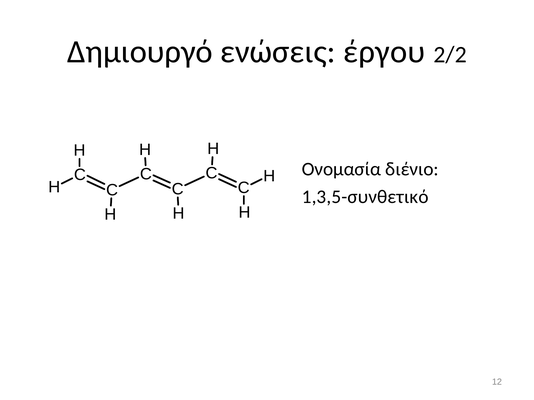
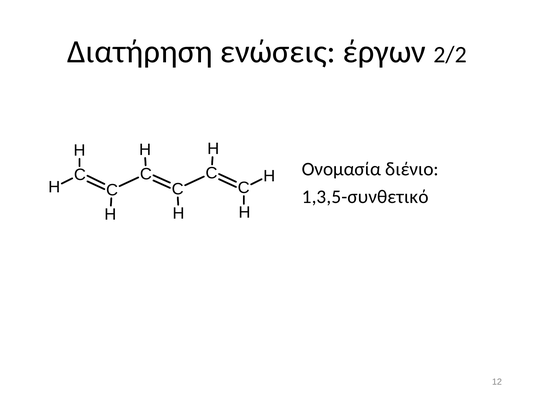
Δημιουργό: Δημιουργό -> Διατήρηση (140, 52)
έργου: έργου -> έργων (384, 52)
